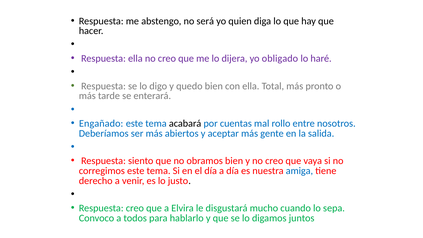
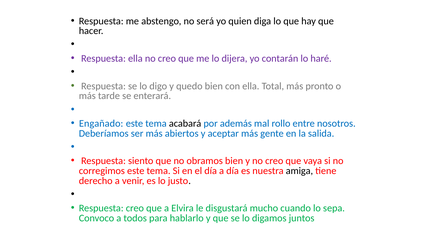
obligado: obligado -> contarán (280, 58)
cuentas: cuentas -> además (236, 123)
amiga colour: blue -> black (299, 171)
